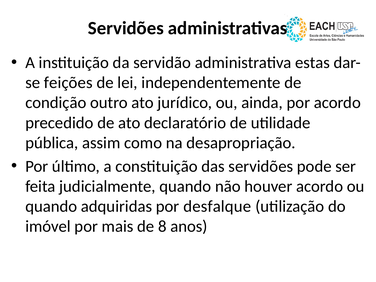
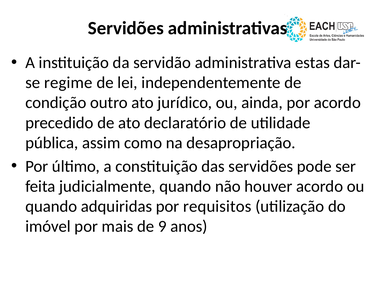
feições: feições -> regime (68, 83)
desfalque: desfalque -> requisitos (217, 206)
8: 8 -> 9 (162, 226)
